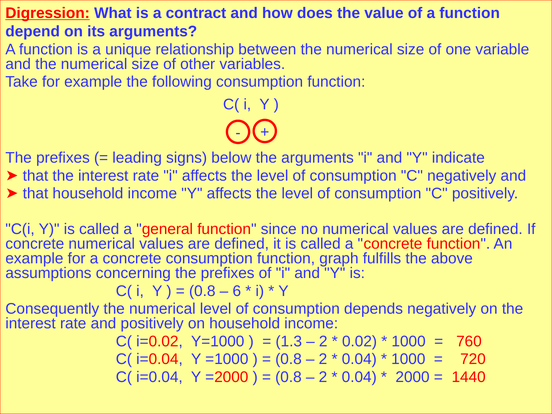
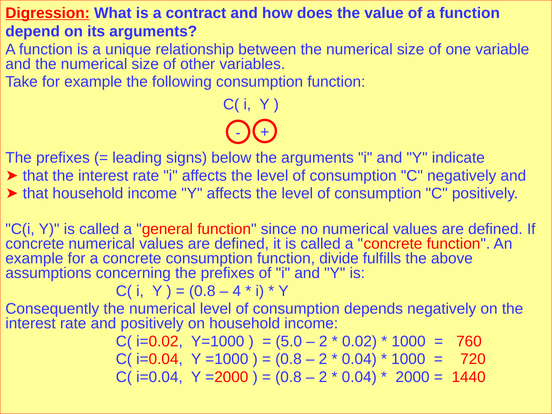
graph: graph -> divide (339, 259)
6: 6 -> 4 (237, 291)
1.3: 1.3 -> 5.0 (289, 341)
